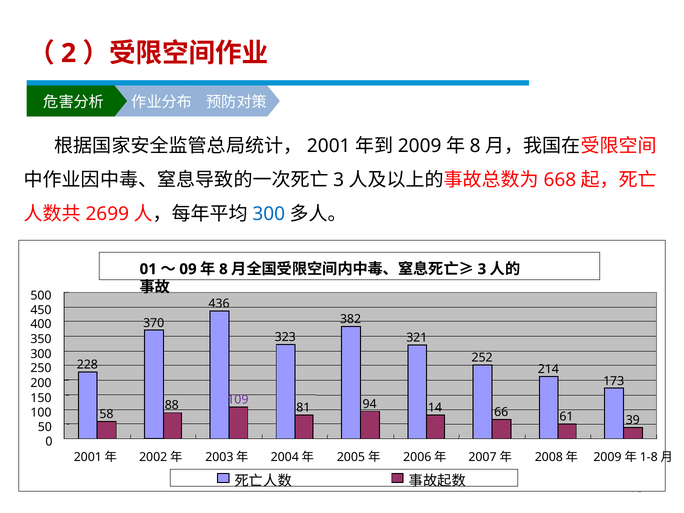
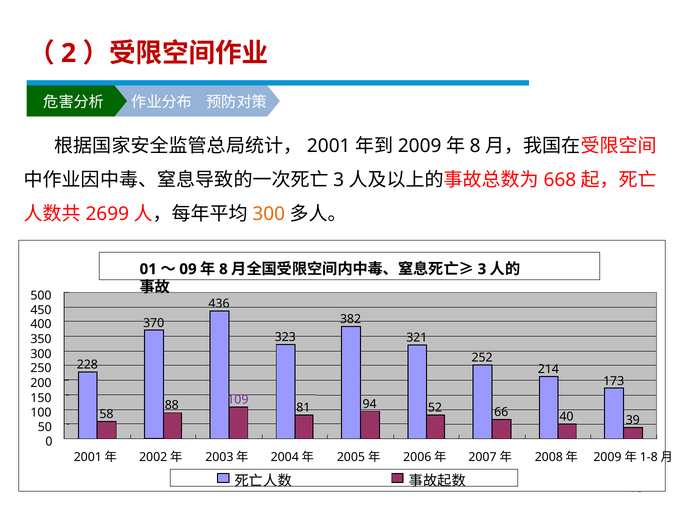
300 colour: blue -> orange (269, 214)
14: 14 -> 52 (435, 408)
61: 61 -> 40 (566, 417)
